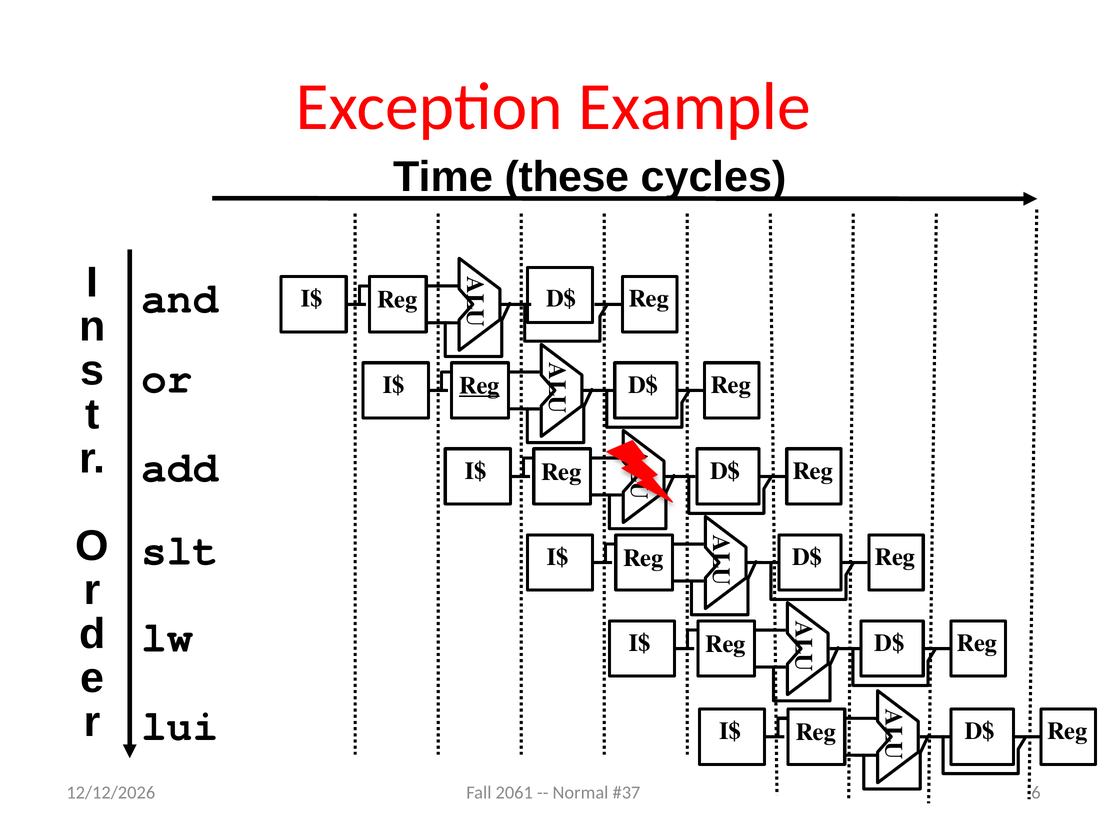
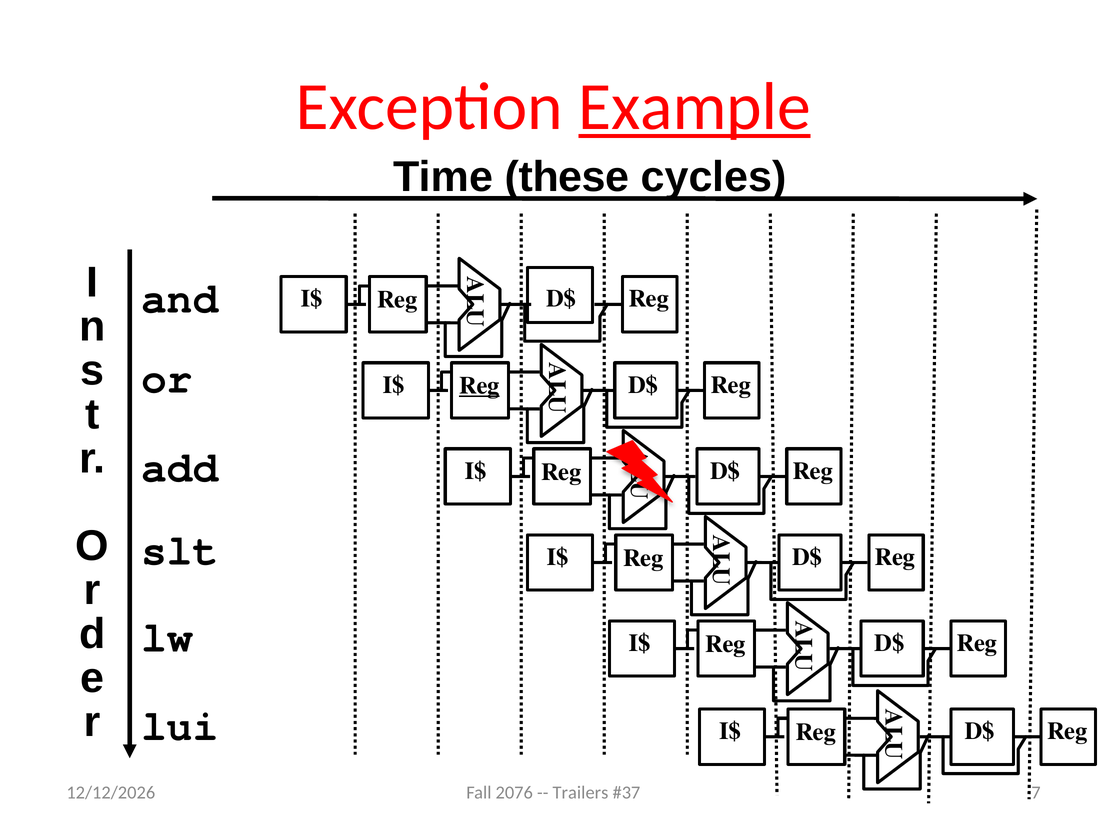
Example underline: none -> present (694, 107)
6: 6 -> 7 (1036, 793)
2061: 2061 -> 2076 (514, 793)
Normal: Normal -> Trailers (580, 793)
